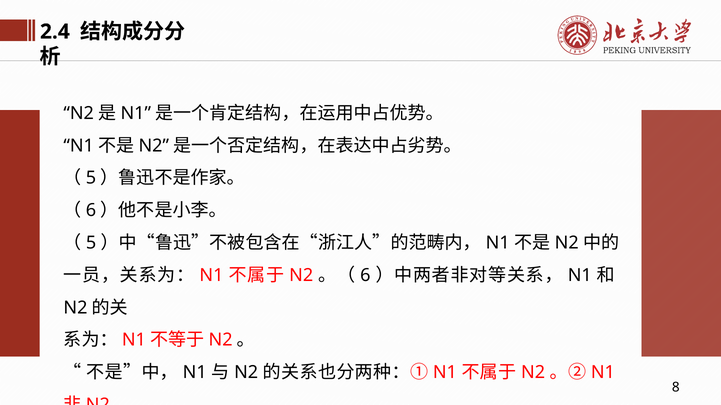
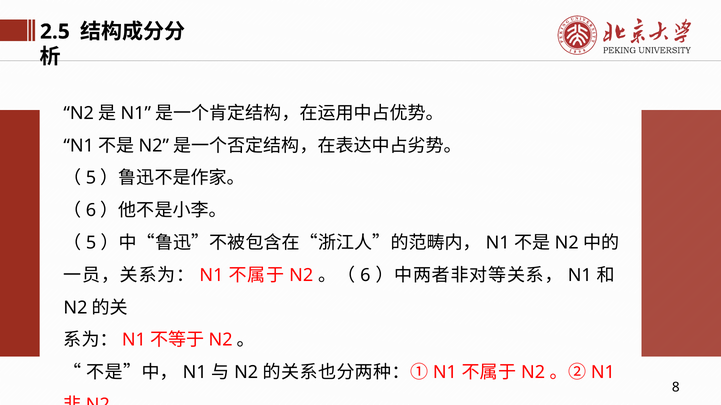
2.4: 2.4 -> 2.5 (55, 32)
